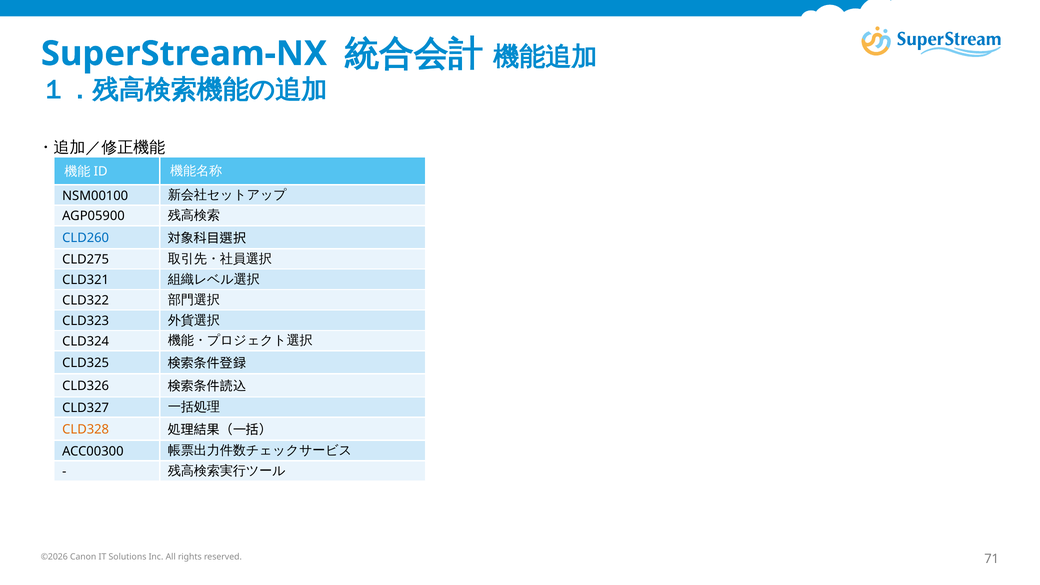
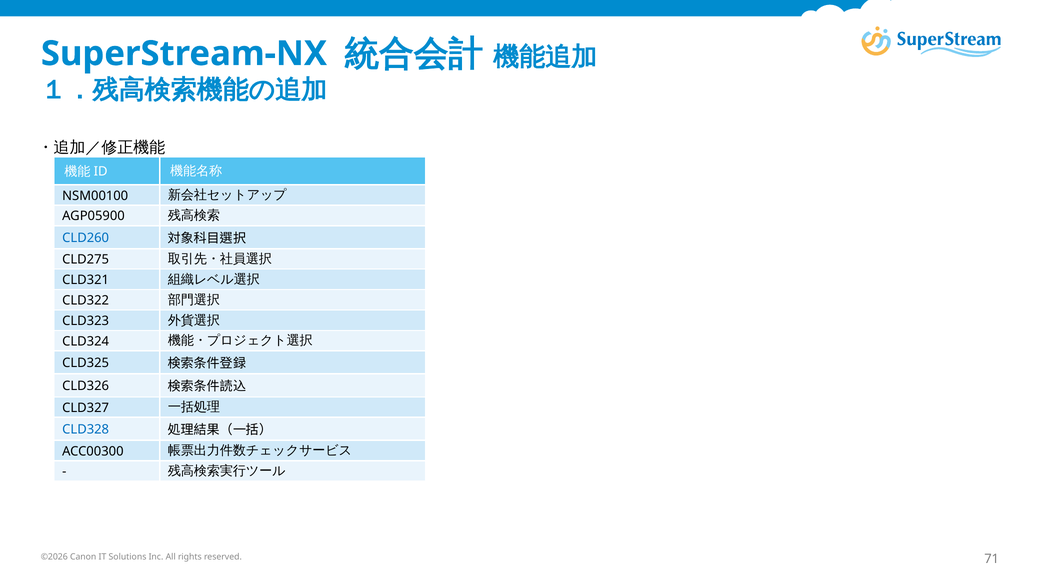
CLD328 colour: orange -> blue (86, 430)
